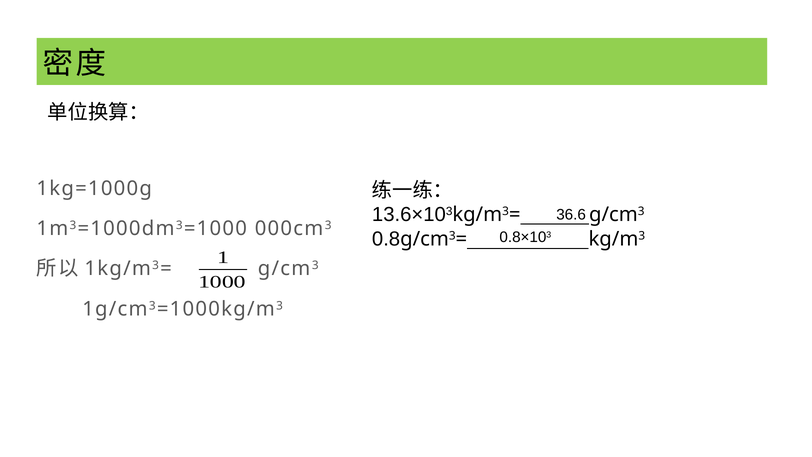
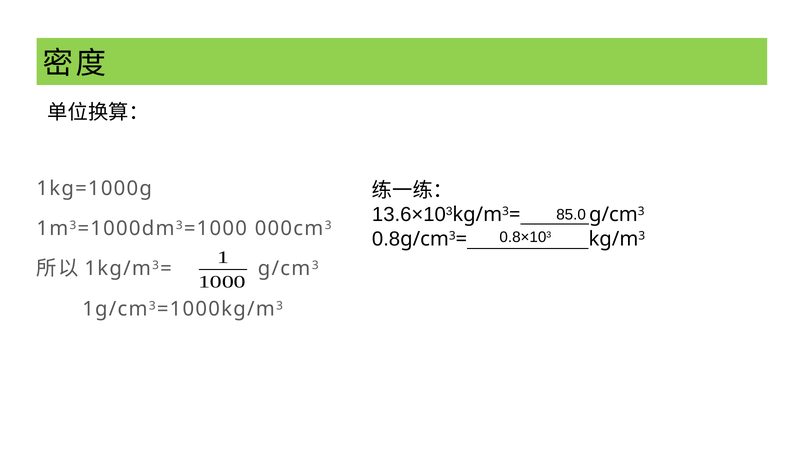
36.6: 36.6 -> 85.0 (571, 215)
